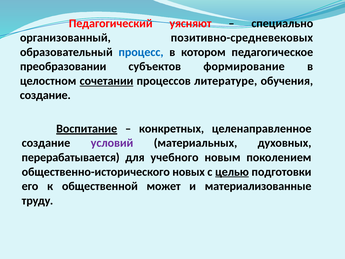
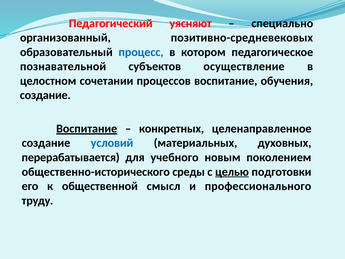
преобразовании: преобразовании -> познавательной (63, 66)
формирование: формирование -> осуществление (244, 66)
сочетании underline: present -> none (106, 81)
процессов литературе: литературе -> воспитание (226, 81)
условий colour: purple -> blue (112, 143)
новых: новых -> среды (189, 172)
может: может -> смысл (164, 186)
материализованные: материализованные -> профессионального (258, 186)
